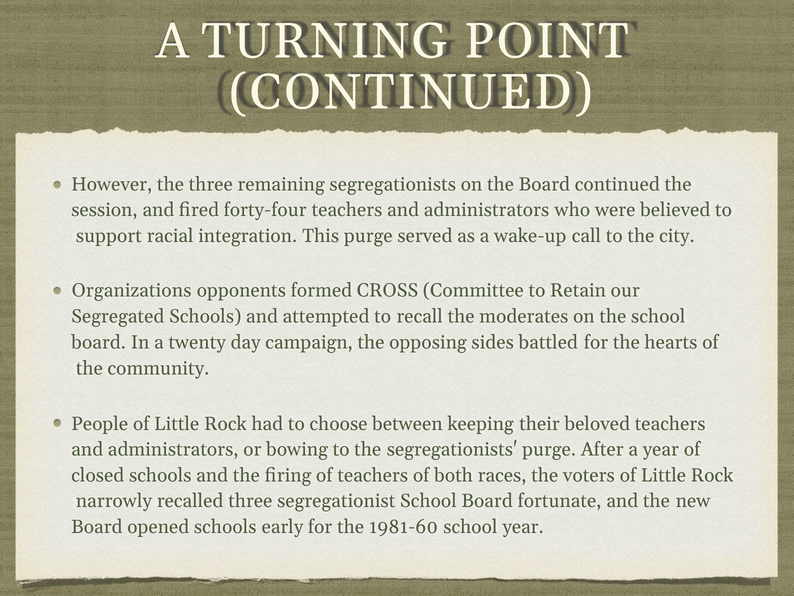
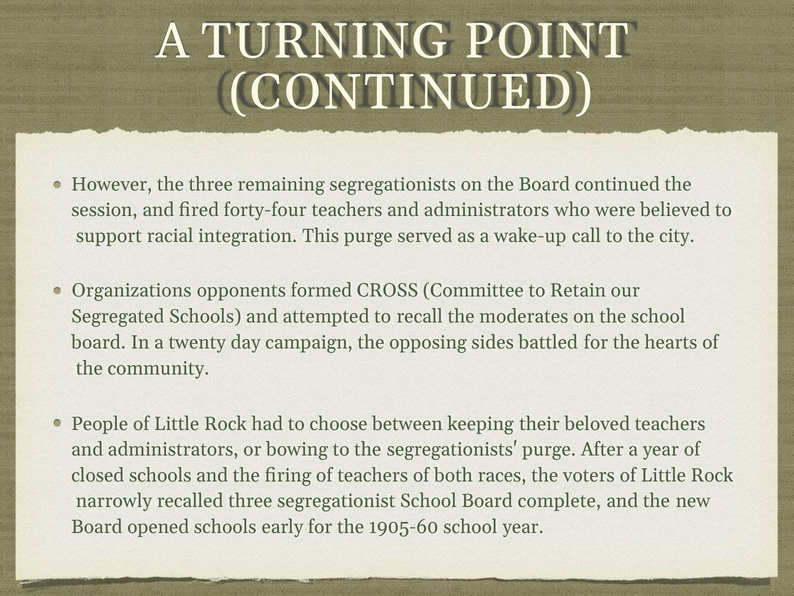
fortunate: fortunate -> complete (559, 501)
1981-60: 1981-60 -> 1905-60 (404, 526)
